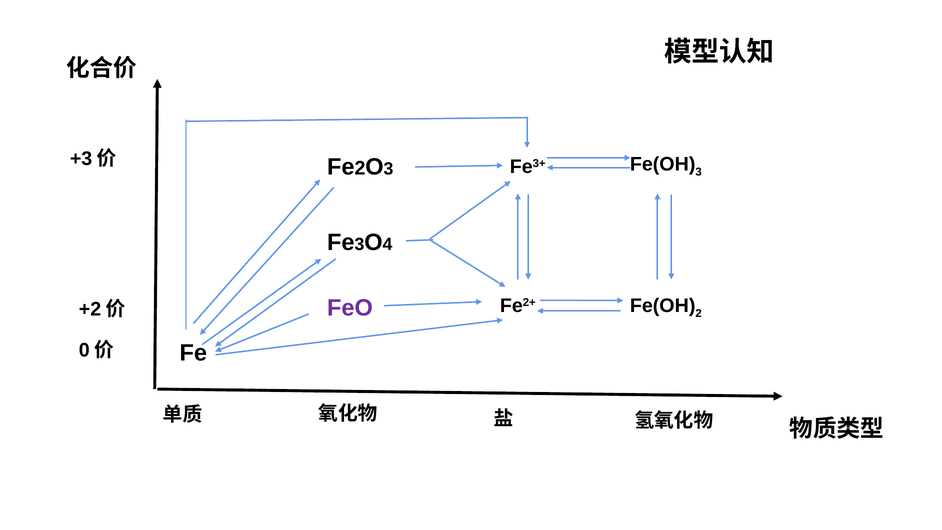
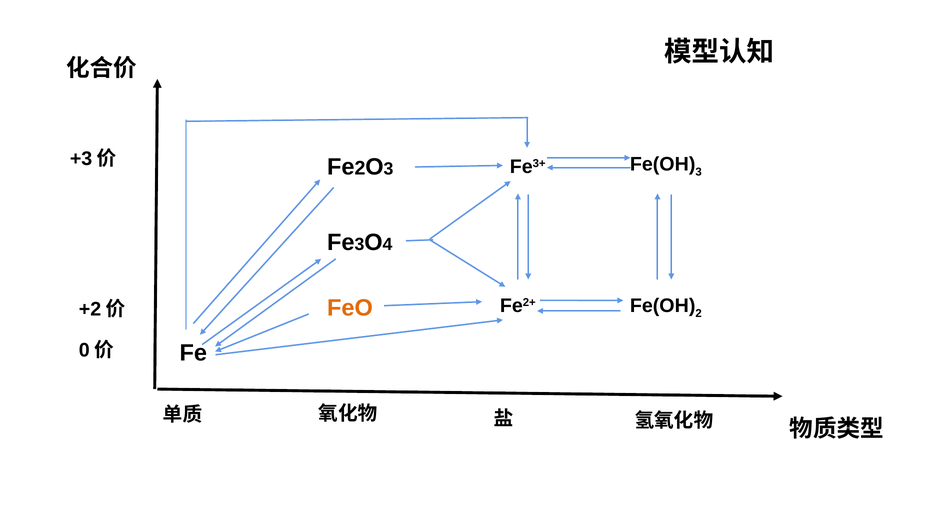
FeO colour: purple -> orange (350, 308)
